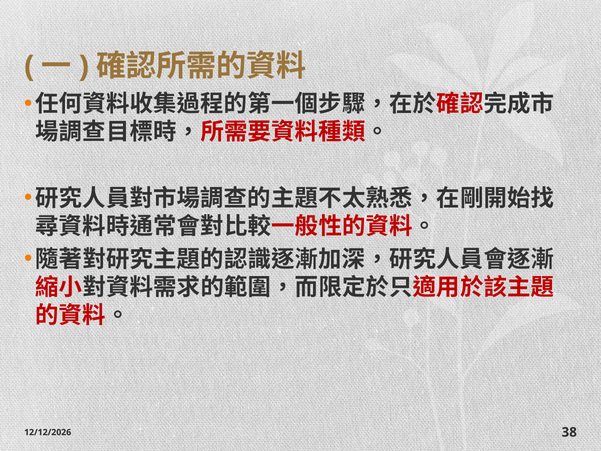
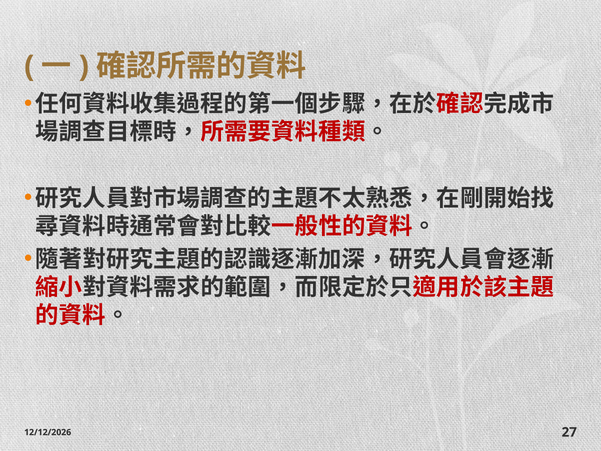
38: 38 -> 27 (569, 432)
